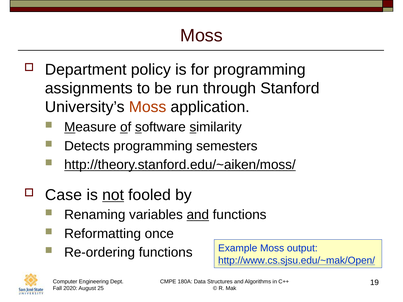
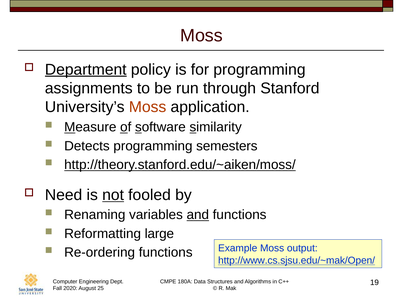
Department underline: none -> present (86, 70)
Case: Case -> Need (64, 195)
once: once -> large (159, 234)
